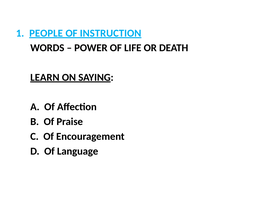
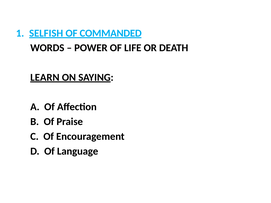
PEOPLE: PEOPLE -> SELFISH (46, 33)
INSTRUCTION: INSTRUCTION -> COMMANDED (111, 33)
